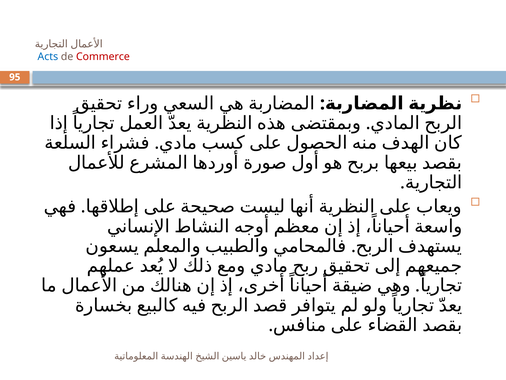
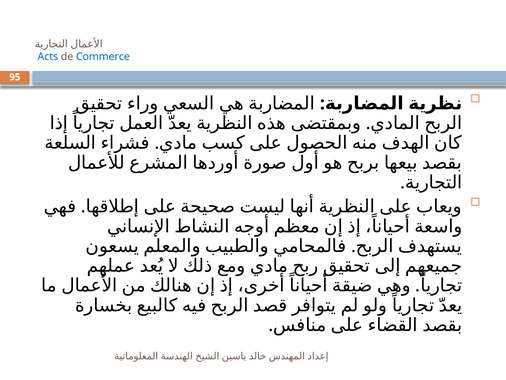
Commerce colour: red -> blue (103, 57)
